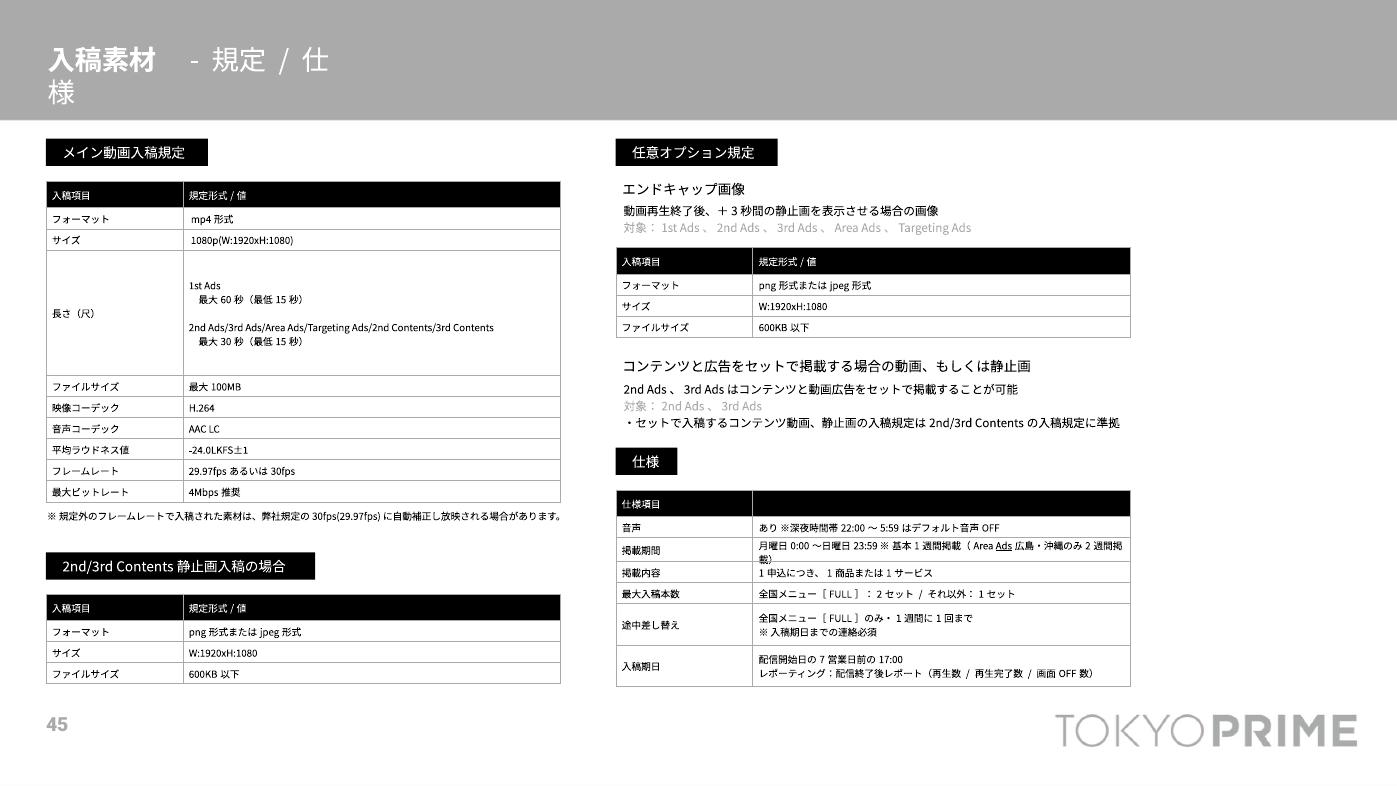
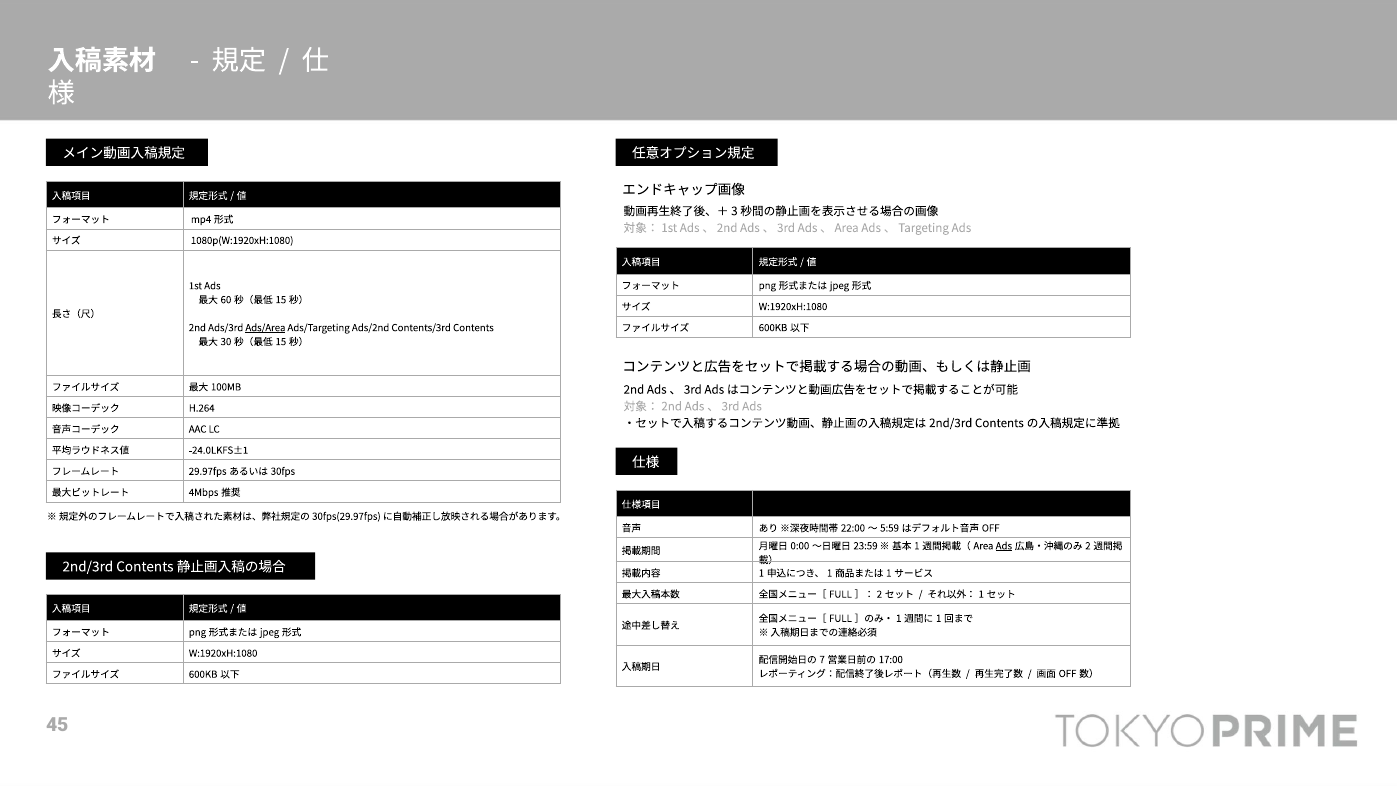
Ads/Area underline: none -> present (265, 328)
